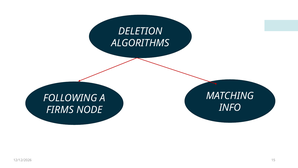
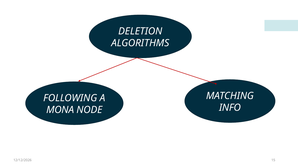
FIRMS: FIRMS -> MONA (60, 110)
